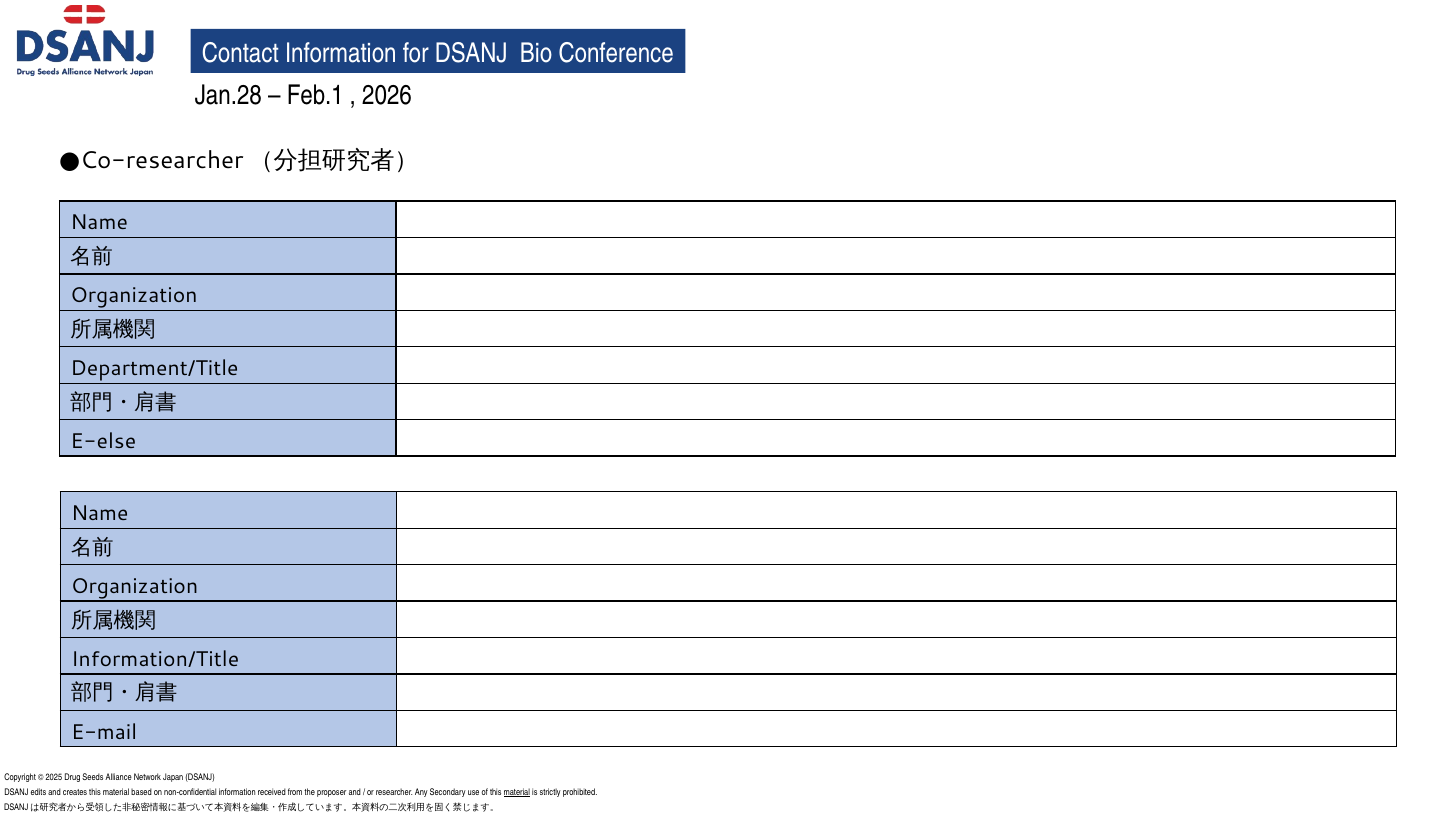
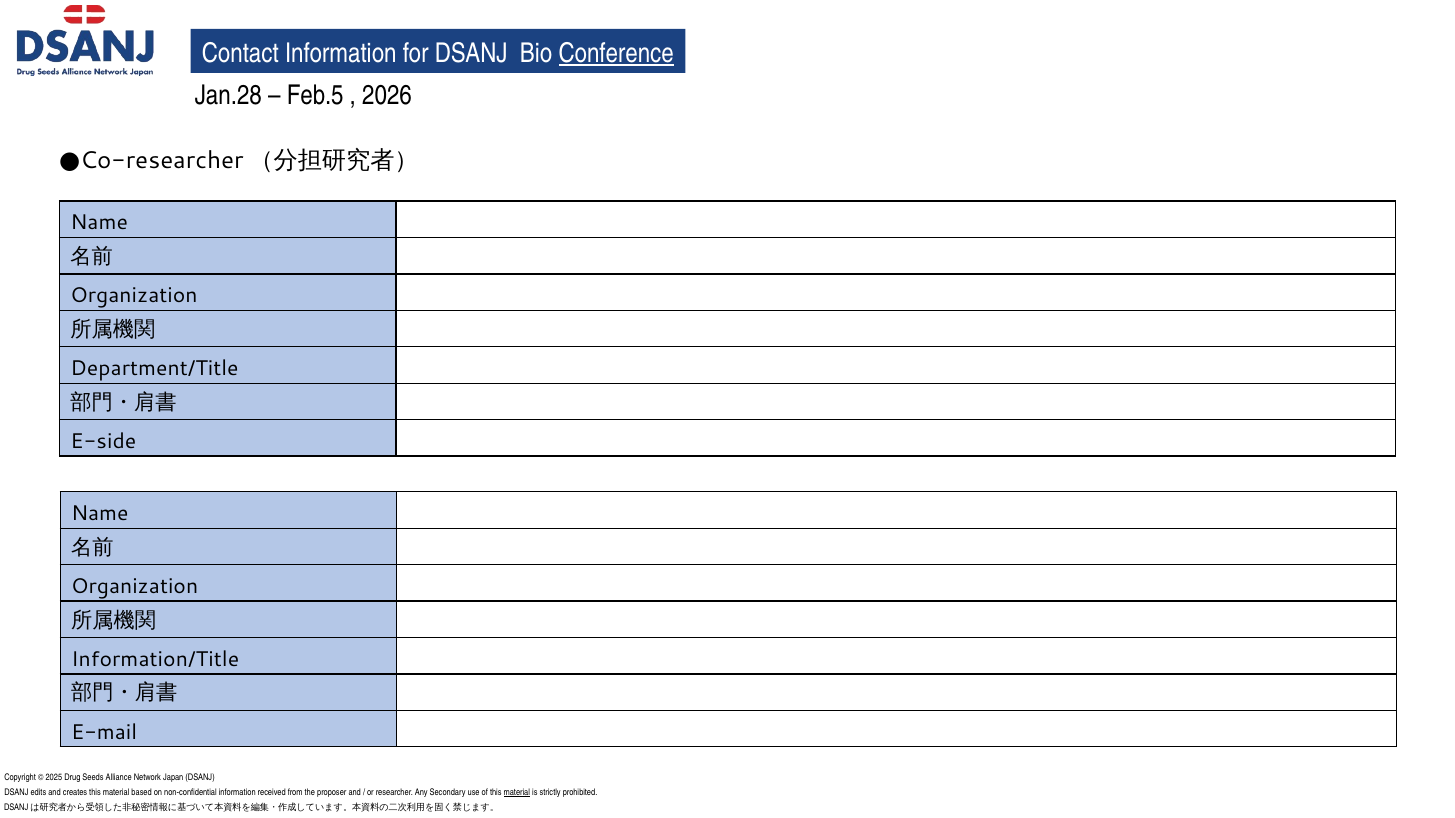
Conference underline: none -> present (616, 53)
Feb.1: Feb.1 -> Feb.5 (315, 96)
E-else: E-else -> E-side (103, 442)
